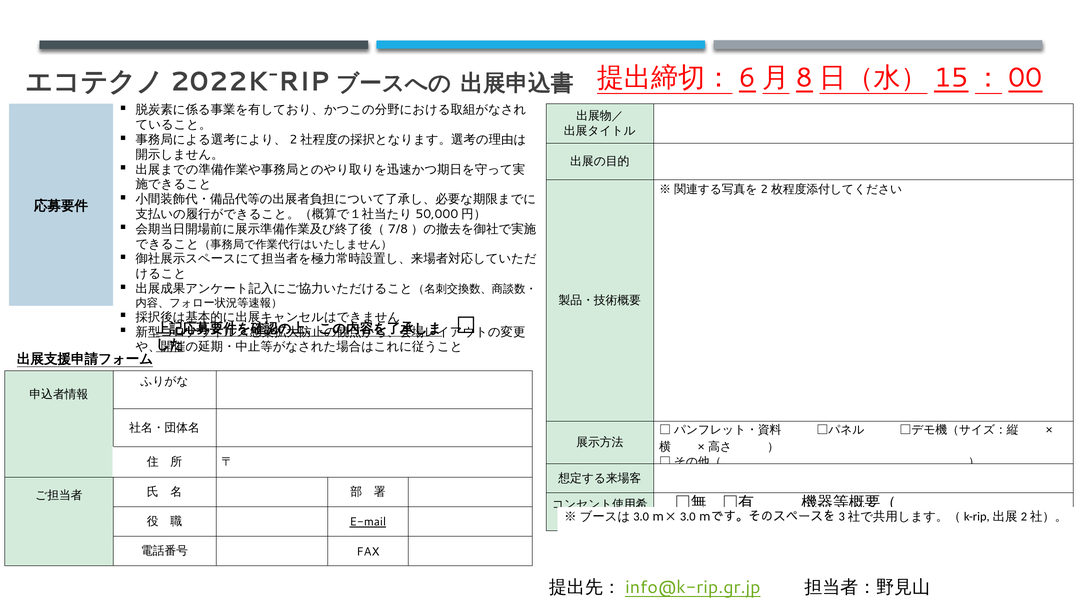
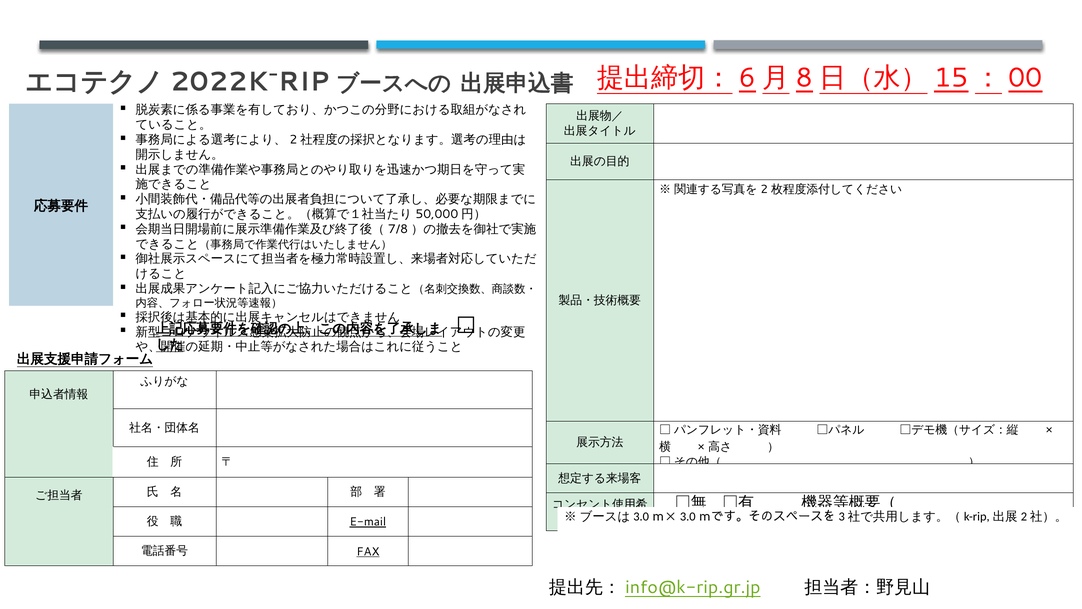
FAX underline: none -> present (368, 551)
